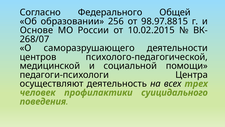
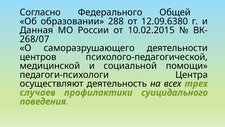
256: 256 -> 288 (116, 21)
98.97.8815: 98.97.8815 -> 12.09.6380 (165, 21)
Основе: Основе -> Данная (37, 30)
человек: человек -> случаев (38, 92)
